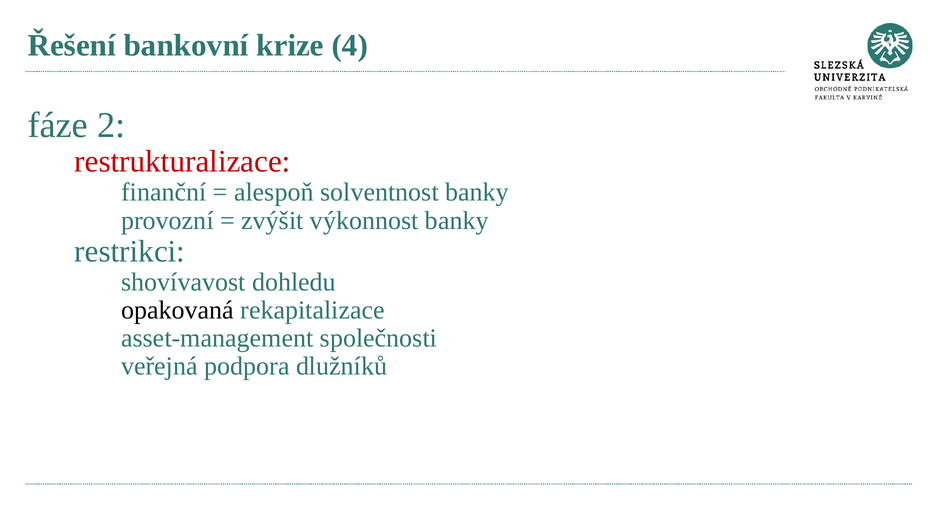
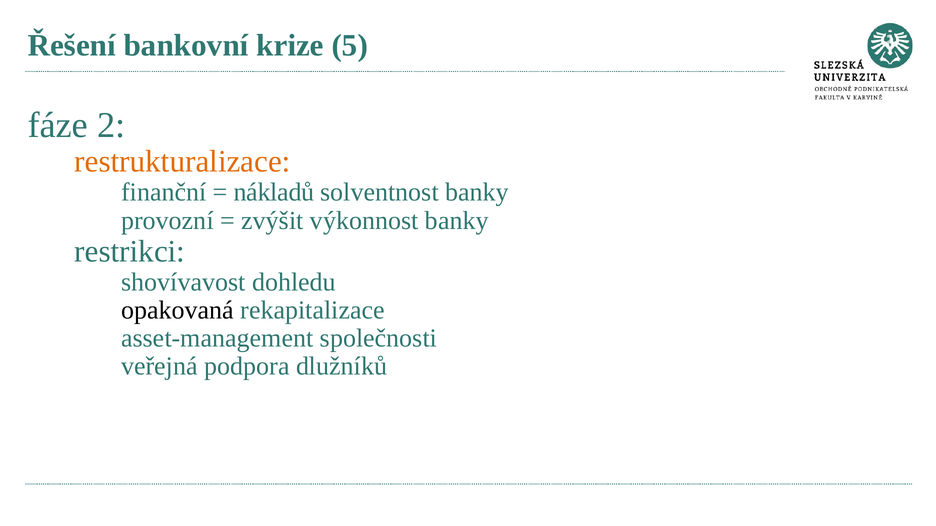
4: 4 -> 5 (350, 46)
restrukturalizace colour: red -> orange (182, 162)
alespoň: alespoň -> nákladů (274, 193)
